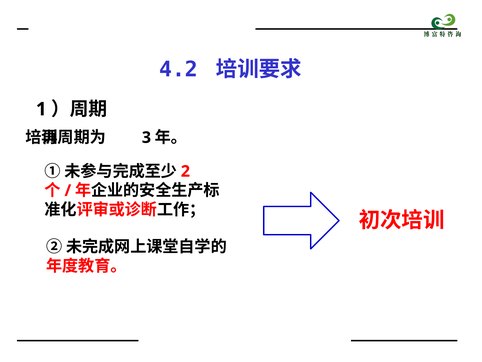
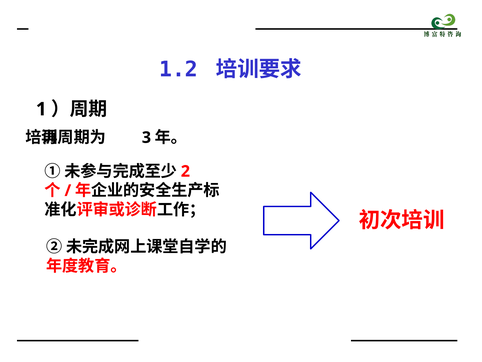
4.2: 4.2 -> 1.2 (179, 69)
